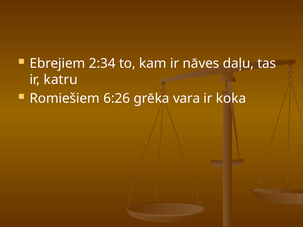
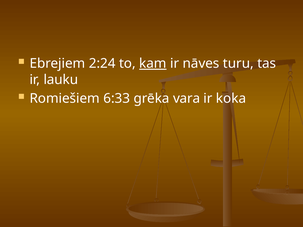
2:34: 2:34 -> 2:24 (102, 64)
kam underline: none -> present (153, 64)
daļu: daļu -> turu (238, 64)
katru: katru -> lauku (61, 80)
6:26: 6:26 -> 6:33 (117, 99)
